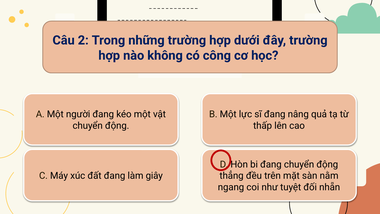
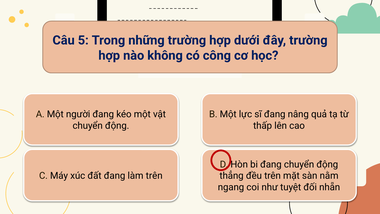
2: 2 -> 5 (83, 40)
làm giây: giây -> trên (154, 176)
